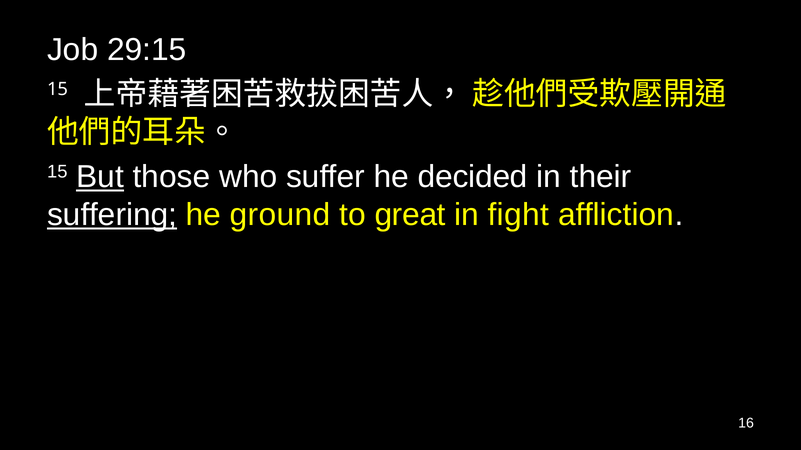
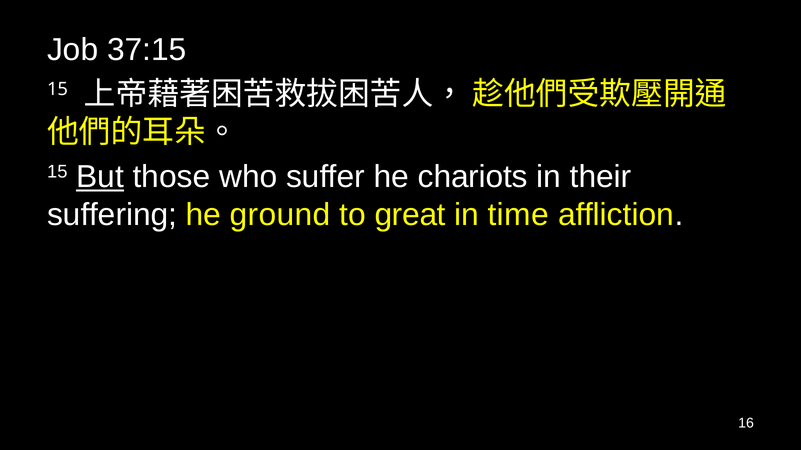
29:15: 29:15 -> 37:15 (147, 50)
decided: decided -> chariots (473, 177)
suffering underline: present -> none (112, 215)
fight: fight -> time (518, 215)
